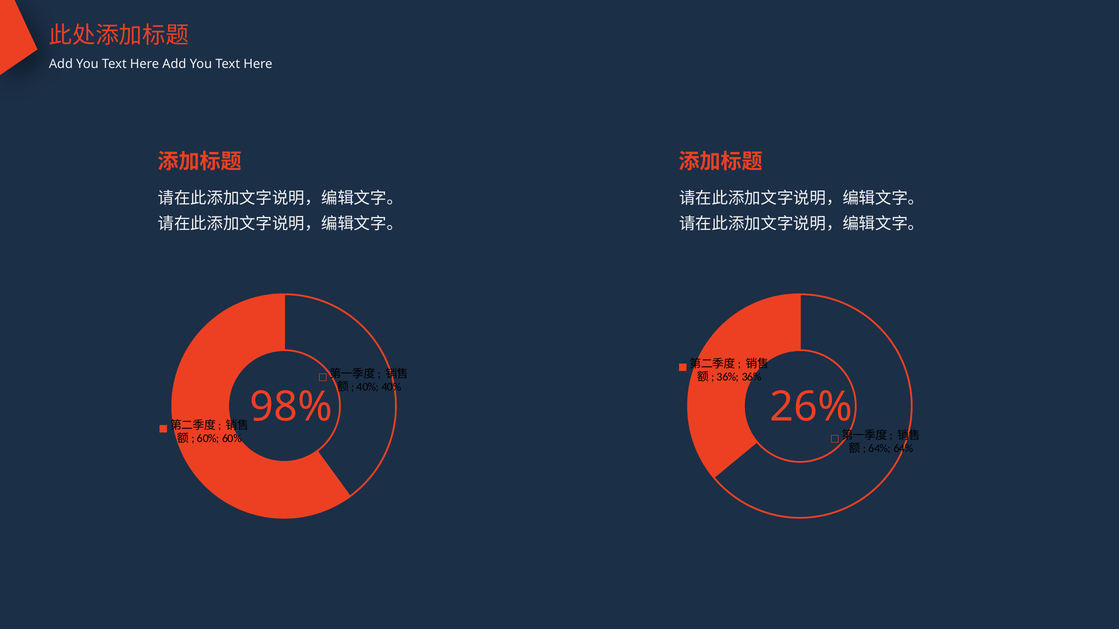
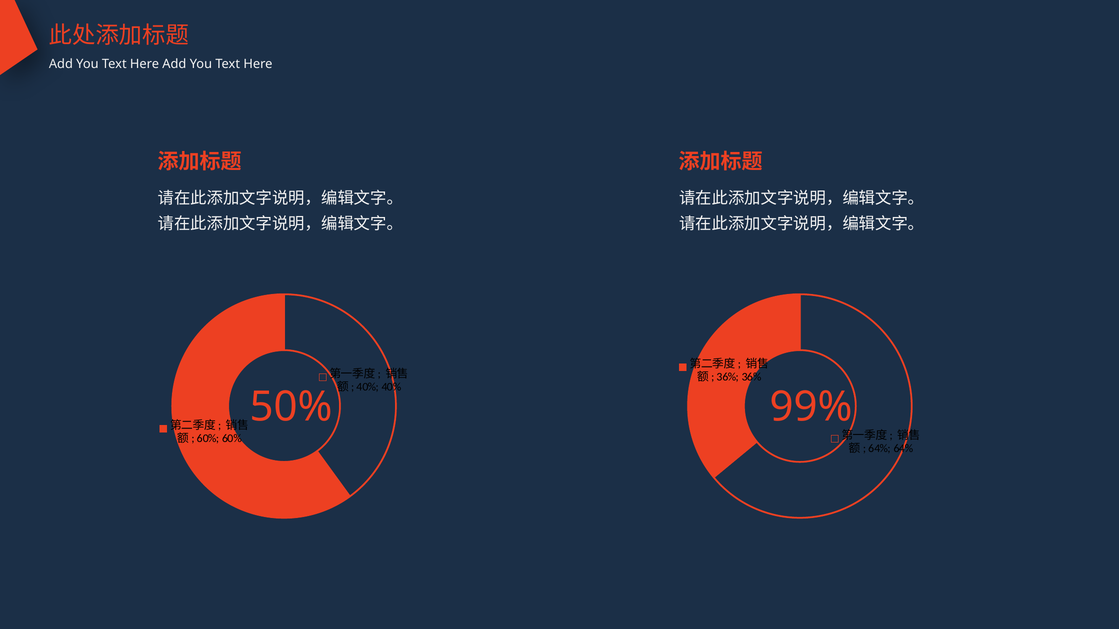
98%: 98% -> 50% (291, 407)
26%: 26% -> 99% (811, 407)
